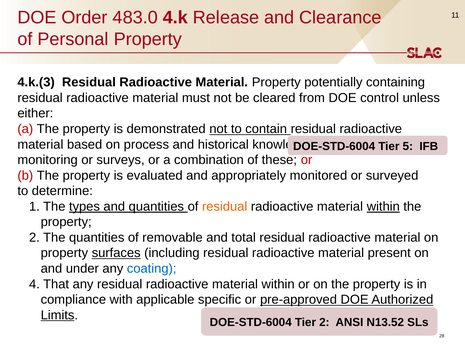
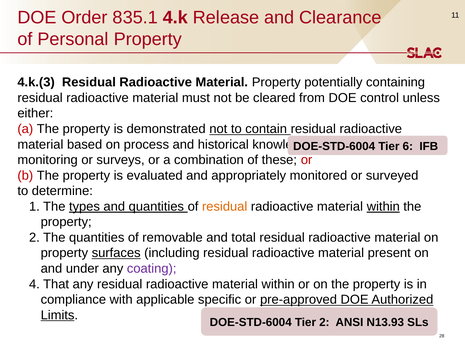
483.0: 483.0 -> 835.1 (135, 18)
5: 5 -> 6 (408, 146)
coating colour: blue -> purple (152, 268)
N13.52: N13.52 -> N13.93 (385, 322)
